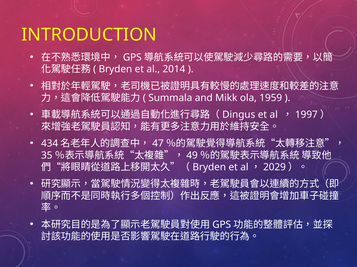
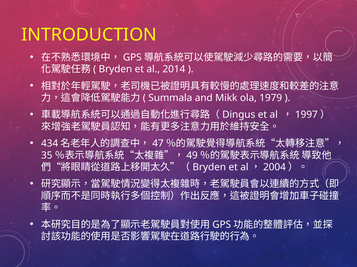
1959: 1959 -> 1979 (271, 98)
2029: 2029 -> 2004 (274, 168)
